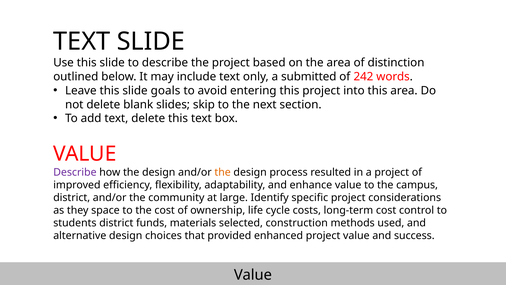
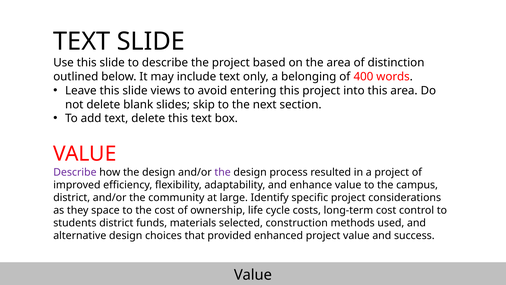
submitted: submitted -> belonging (309, 77)
242: 242 -> 400 (363, 77)
goals: goals -> views (166, 90)
the colour: orange -> purple (223, 172)
